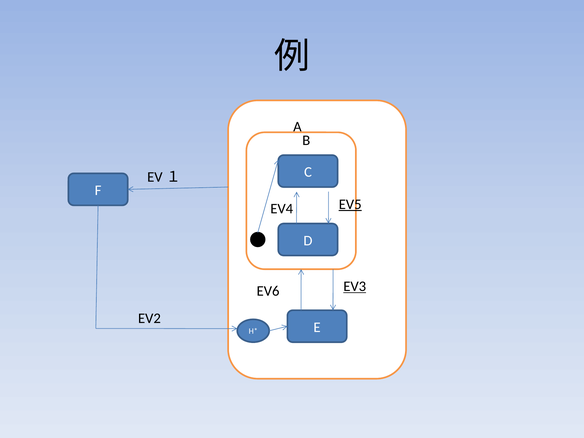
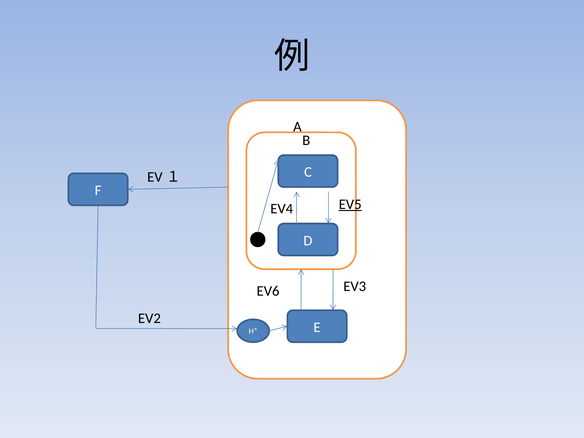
EV3 underline: present -> none (355, 286)
